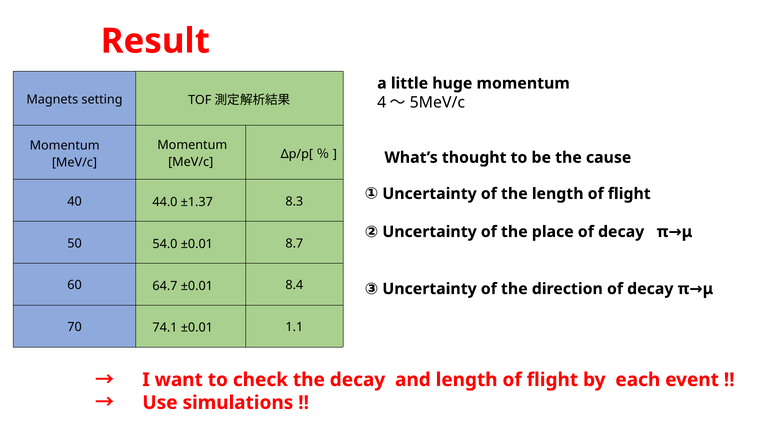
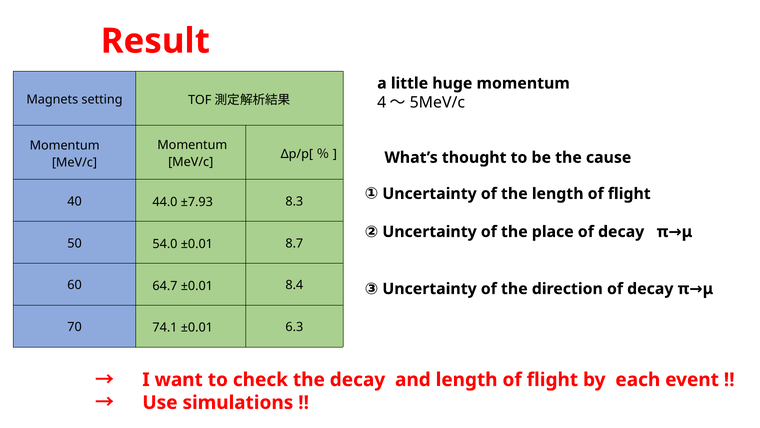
±1.37: ±1.37 -> ±7.93 (197, 202)
1.1: 1.1 -> 6.3 (294, 327)
